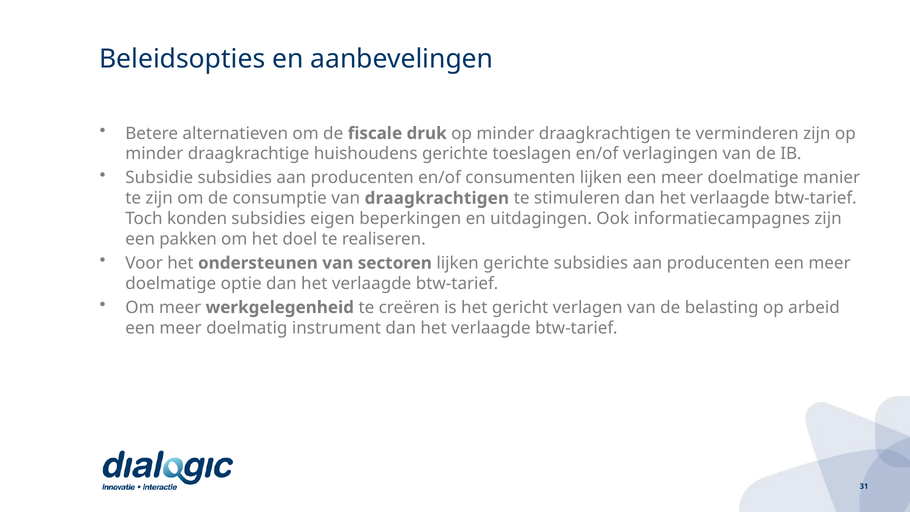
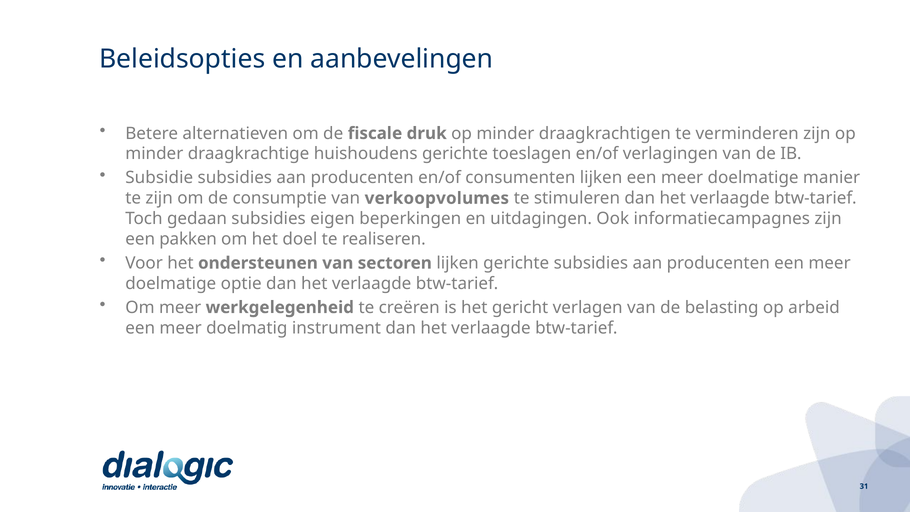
van draagkrachtigen: draagkrachtigen -> verkoopvolumes (437, 198)
konden: konden -> gedaan (197, 219)
